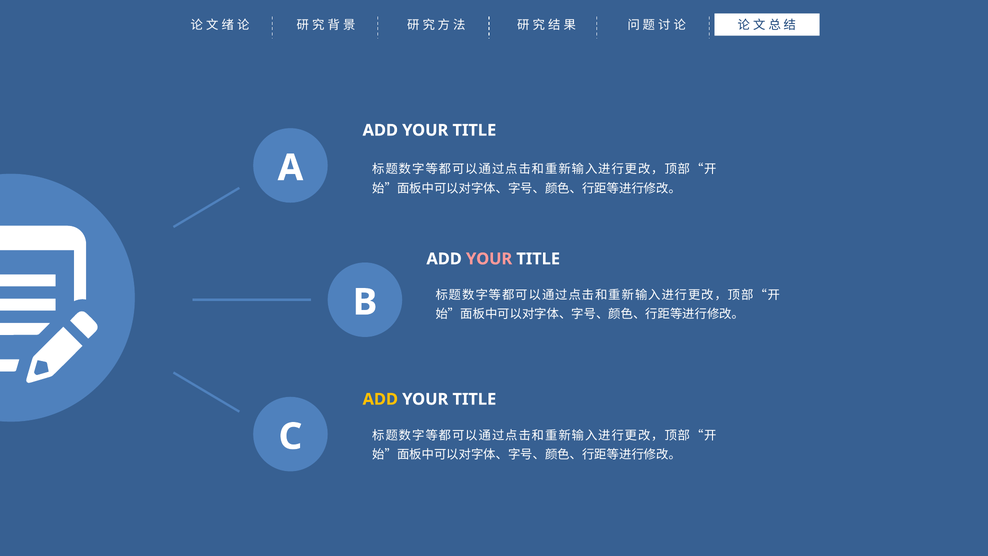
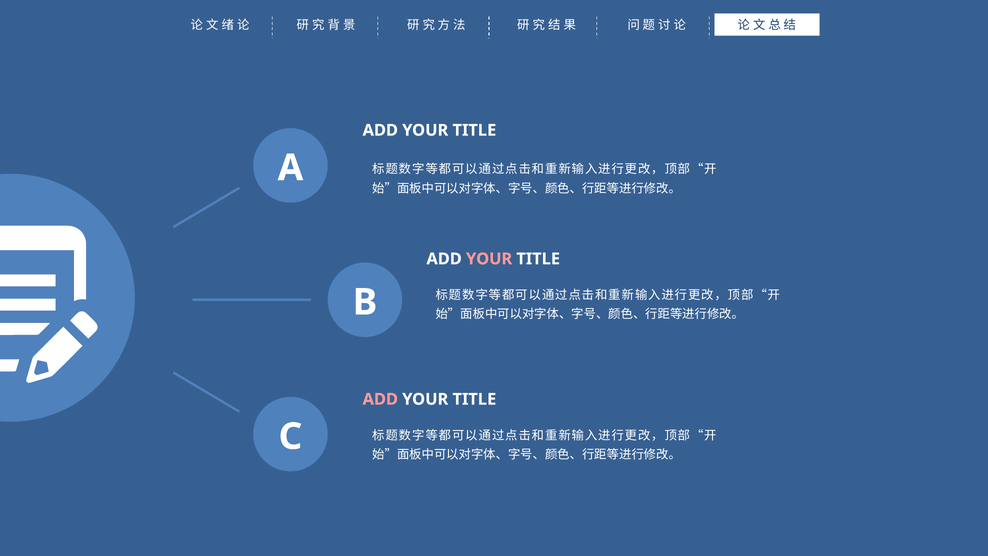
ADD colour: yellow -> pink (380, 399)
